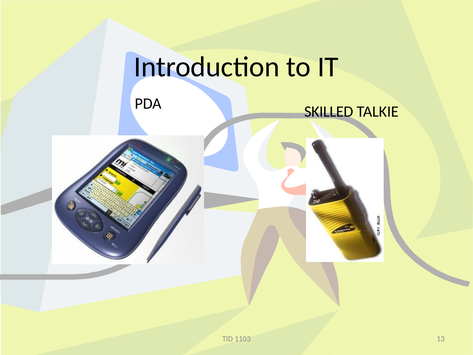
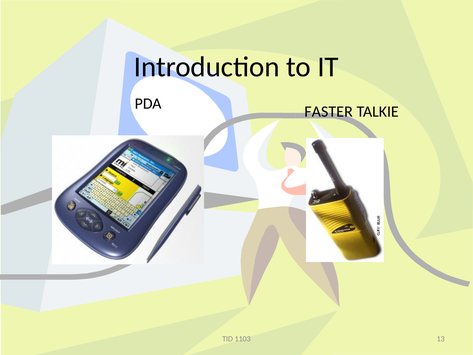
SKILLED: SKILLED -> FASTER (329, 111)
